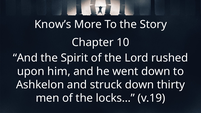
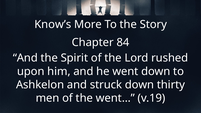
10: 10 -> 84 (123, 42)
locks…: locks… -> went… (115, 98)
